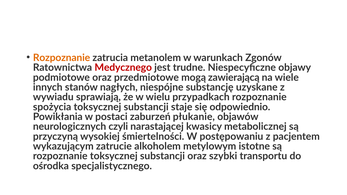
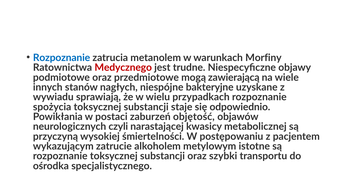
Rozpoznanie colour: orange -> blue (62, 58)
Zgonów: Zgonów -> Morfiny (263, 58)
substancję: substancję -> bakteryjne (210, 87)
płukanie: płukanie -> objętość (194, 117)
